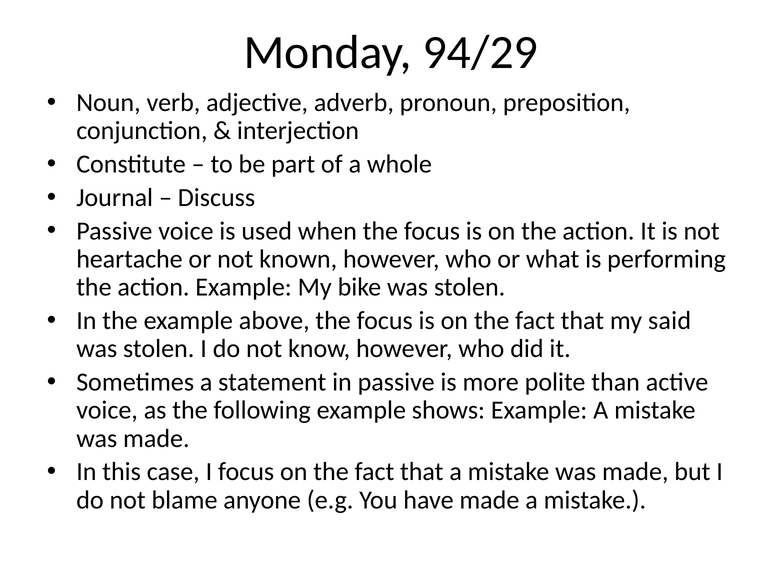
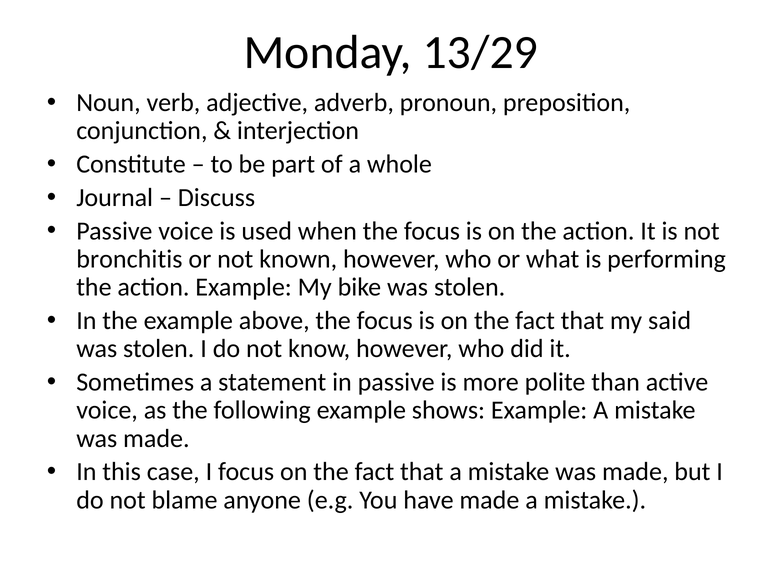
94/29: 94/29 -> 13/29 (480, 52)
heartache: heartache -> bronchitis (129, 259)
